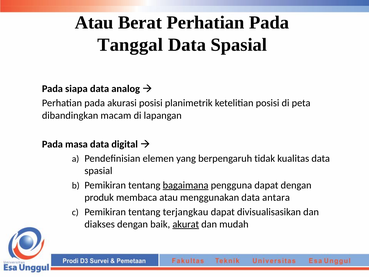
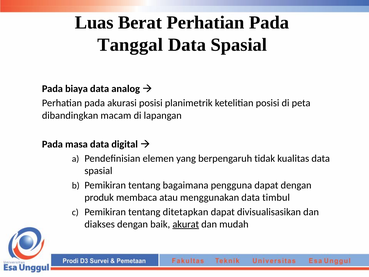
Atau: Atau -> Luas (94, 23)
siapa: siapa -> biaya (76, 89)
bagaimana underline: present -> none (186, 185)
antara: antara -> timbul (276, 197)
terjangkau: terjangkau -> ditetapkan (186, 212)
